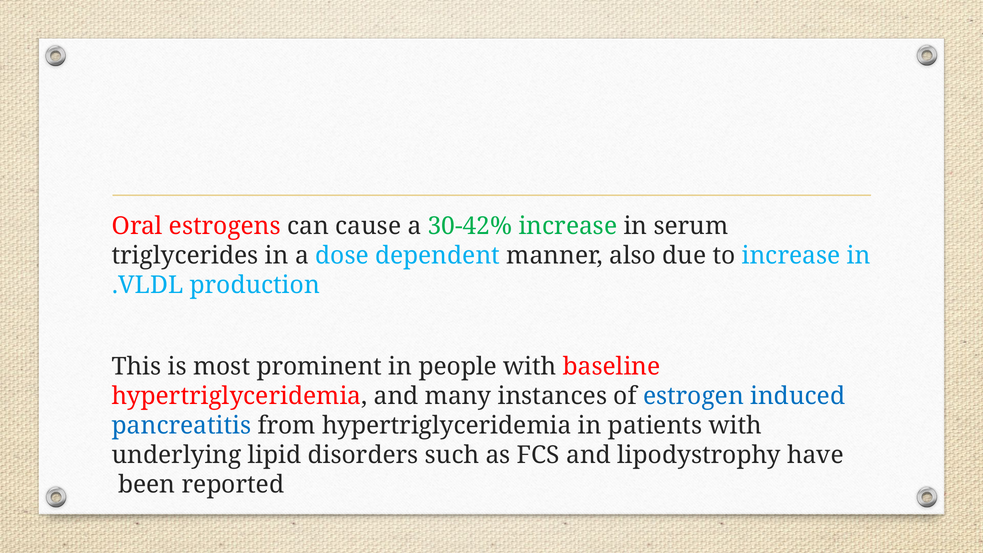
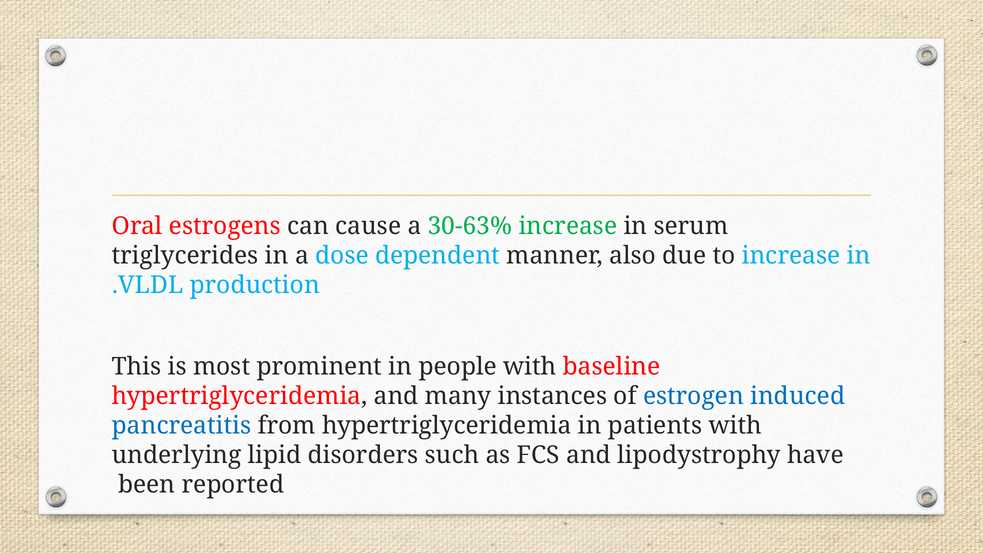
30-42%: 30-42% -> 30-63% (470, 226)
